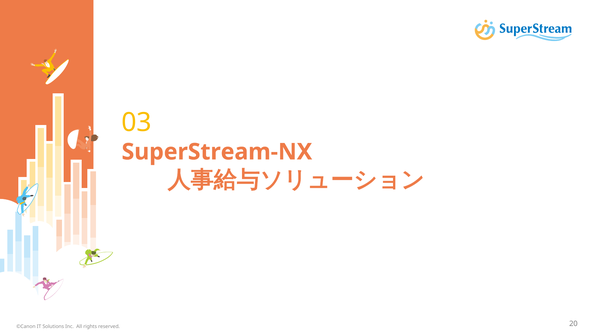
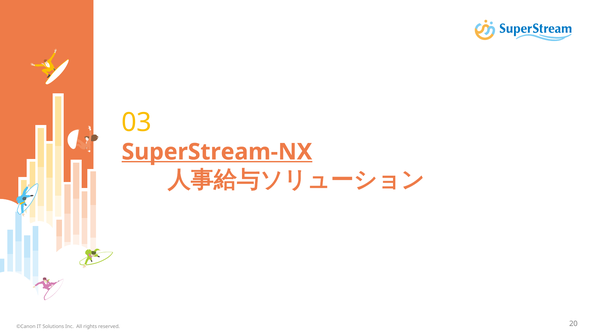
SuperStream-NX underline: none -> present (217, 152)
